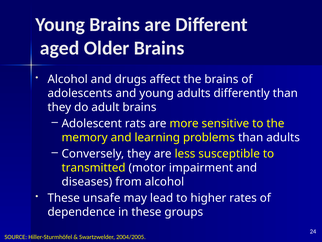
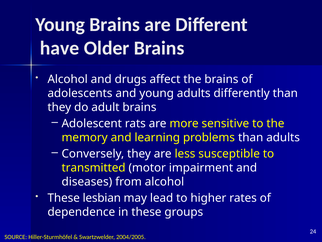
aged: aged -> have (60, 48)
unsafe: unsafe -> lesbian (102, 198)
